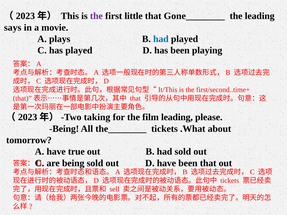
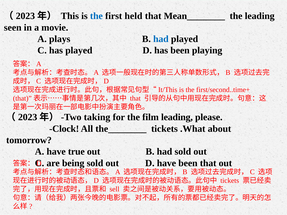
the colour: purple -> blue (96, 16)
little: little -> held (133, 16)
Gone________: Gone________ -> Mean________ (194, 16)
says: says -> seen (13, 27)
Being: Being -> Clock (64, 129)
